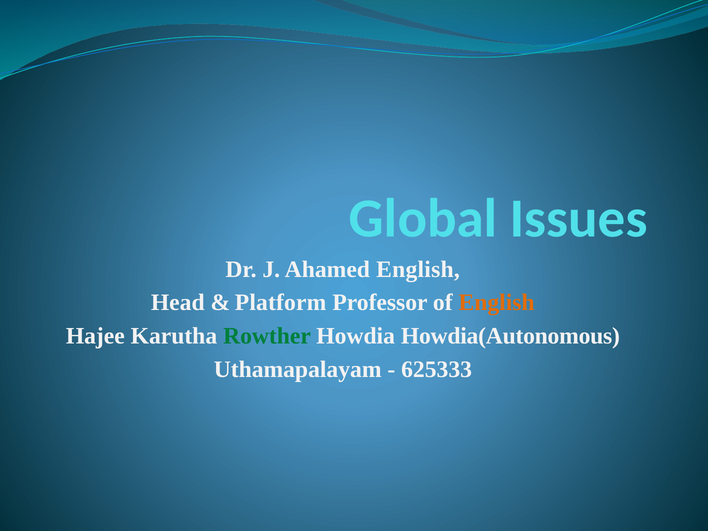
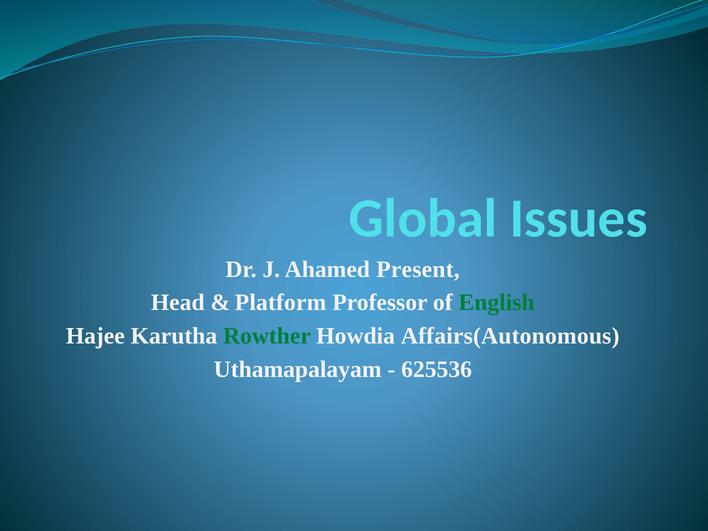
Ahamed English: English -> Present (418, 269)
English colour: orange -> green (497, 303)
Howdia(Autonomous: Howdia(Autonomous -> Affairs(Autonomous (510, 336)
625333: 625333 -> 625536 (437, 370)
